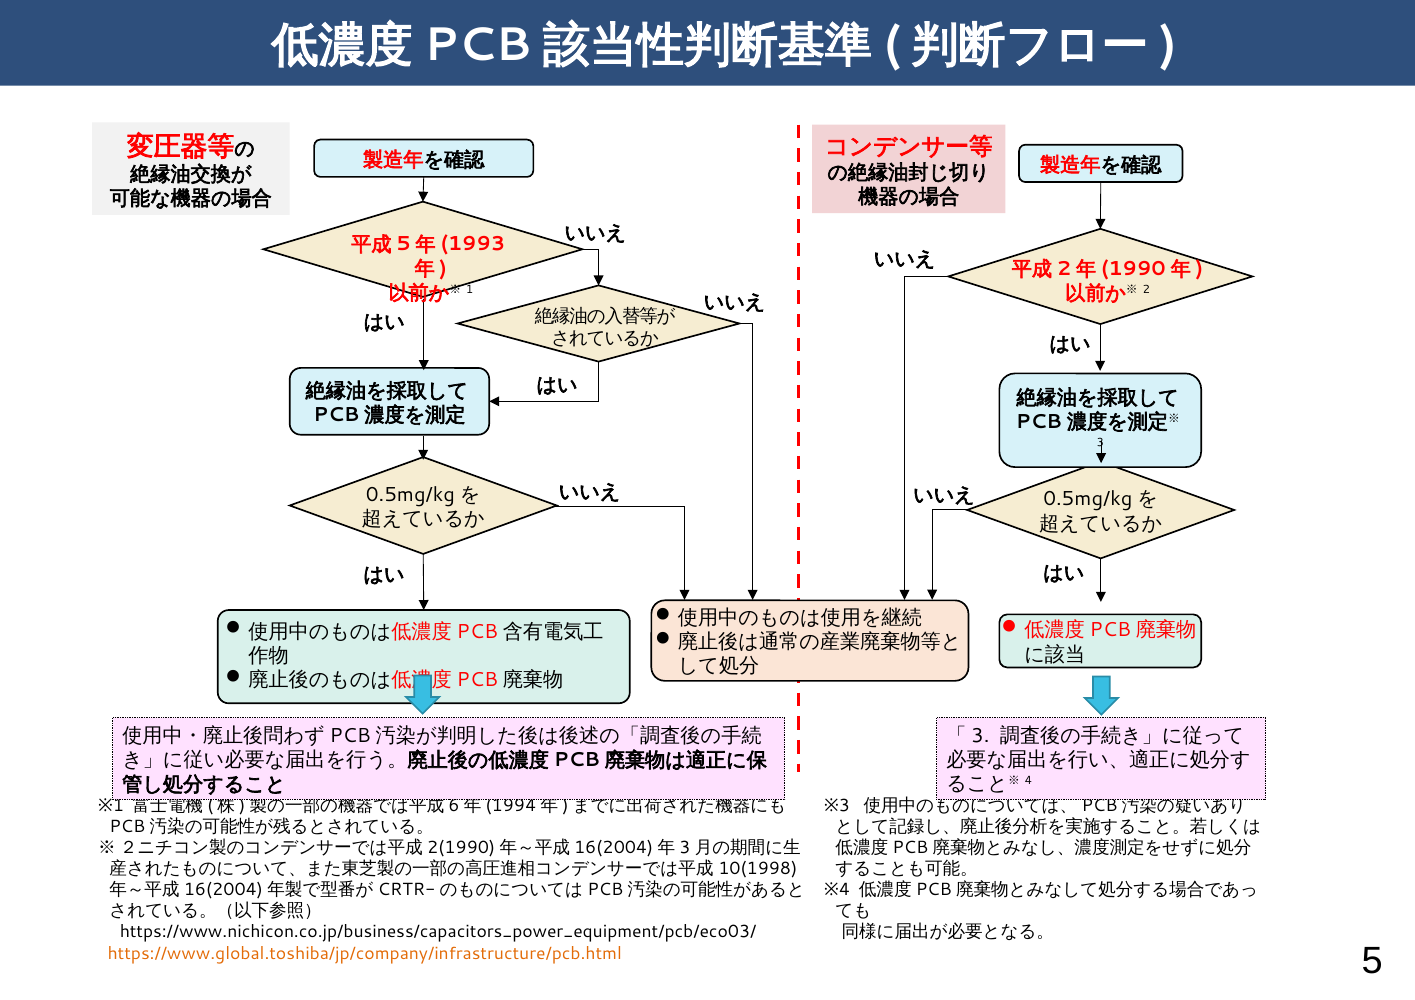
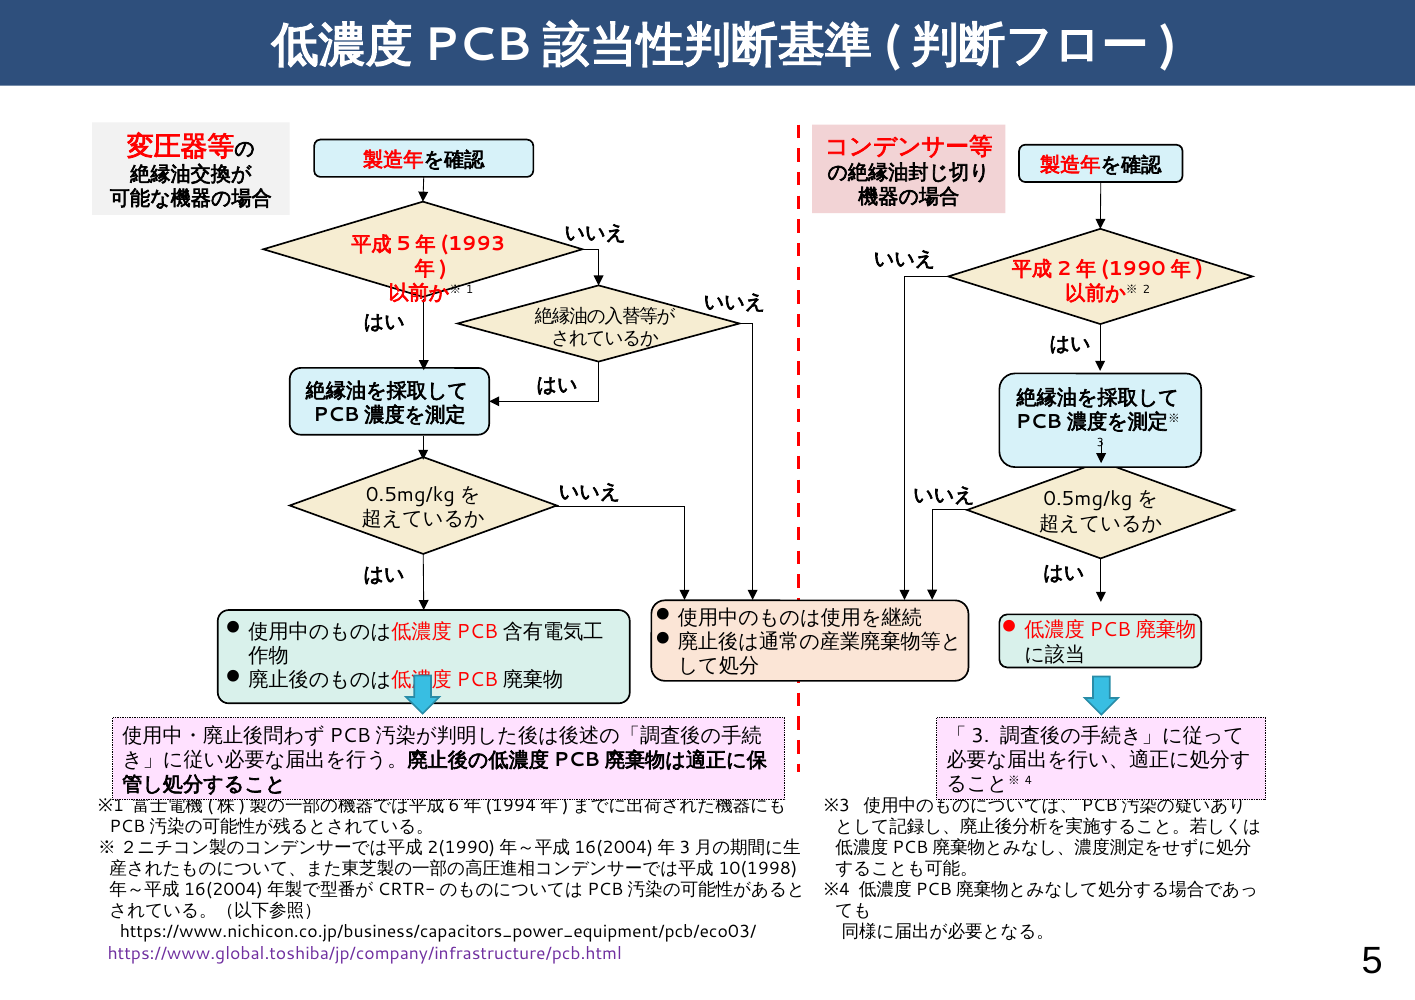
https://www.global.toshiba/jp/company/infrastructure/pcb.html colour: orange -> purple (365, 954)
